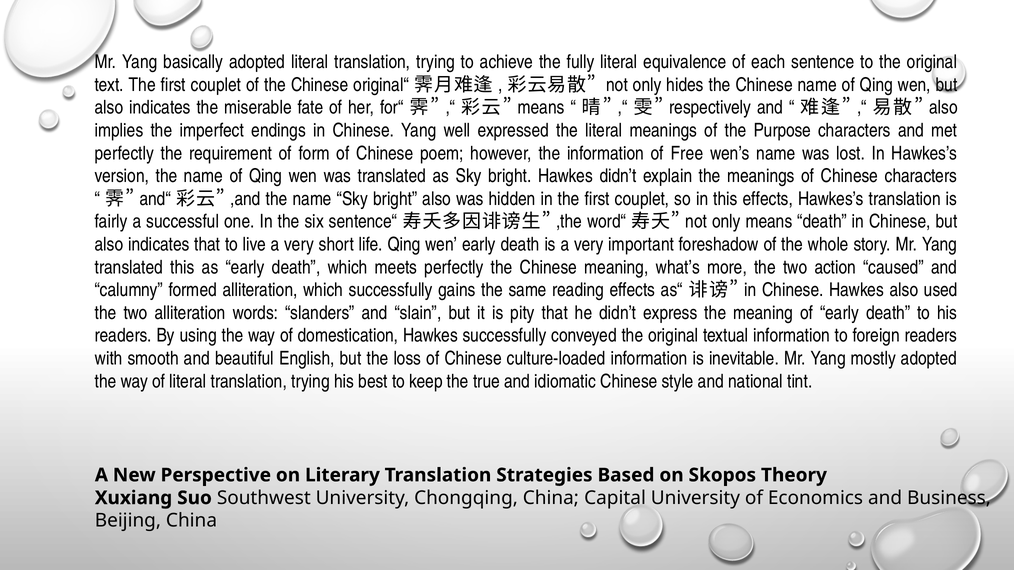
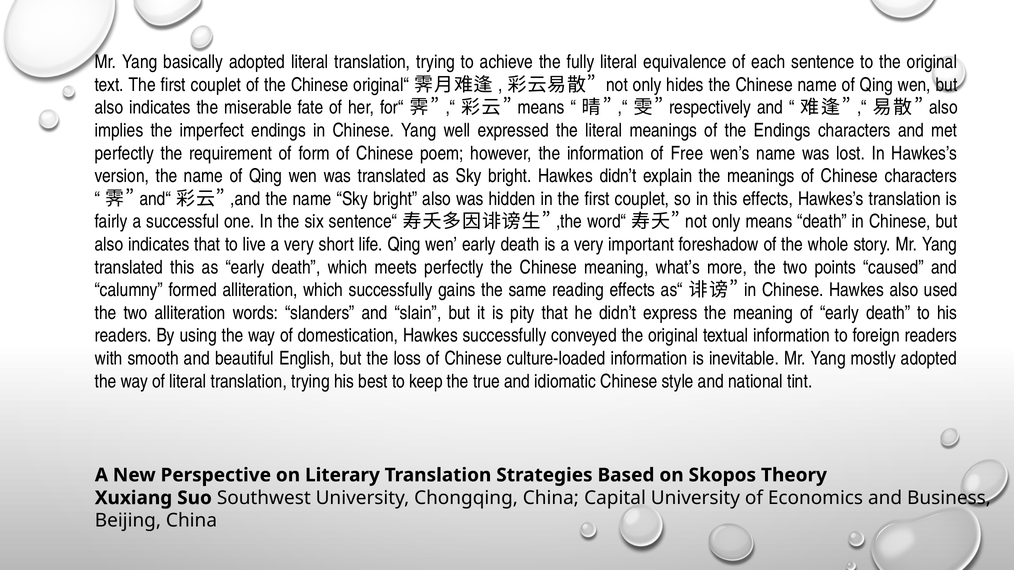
the Purpose: Purpose -> Endings (782, 131)
action: action -> points (835, 267)
